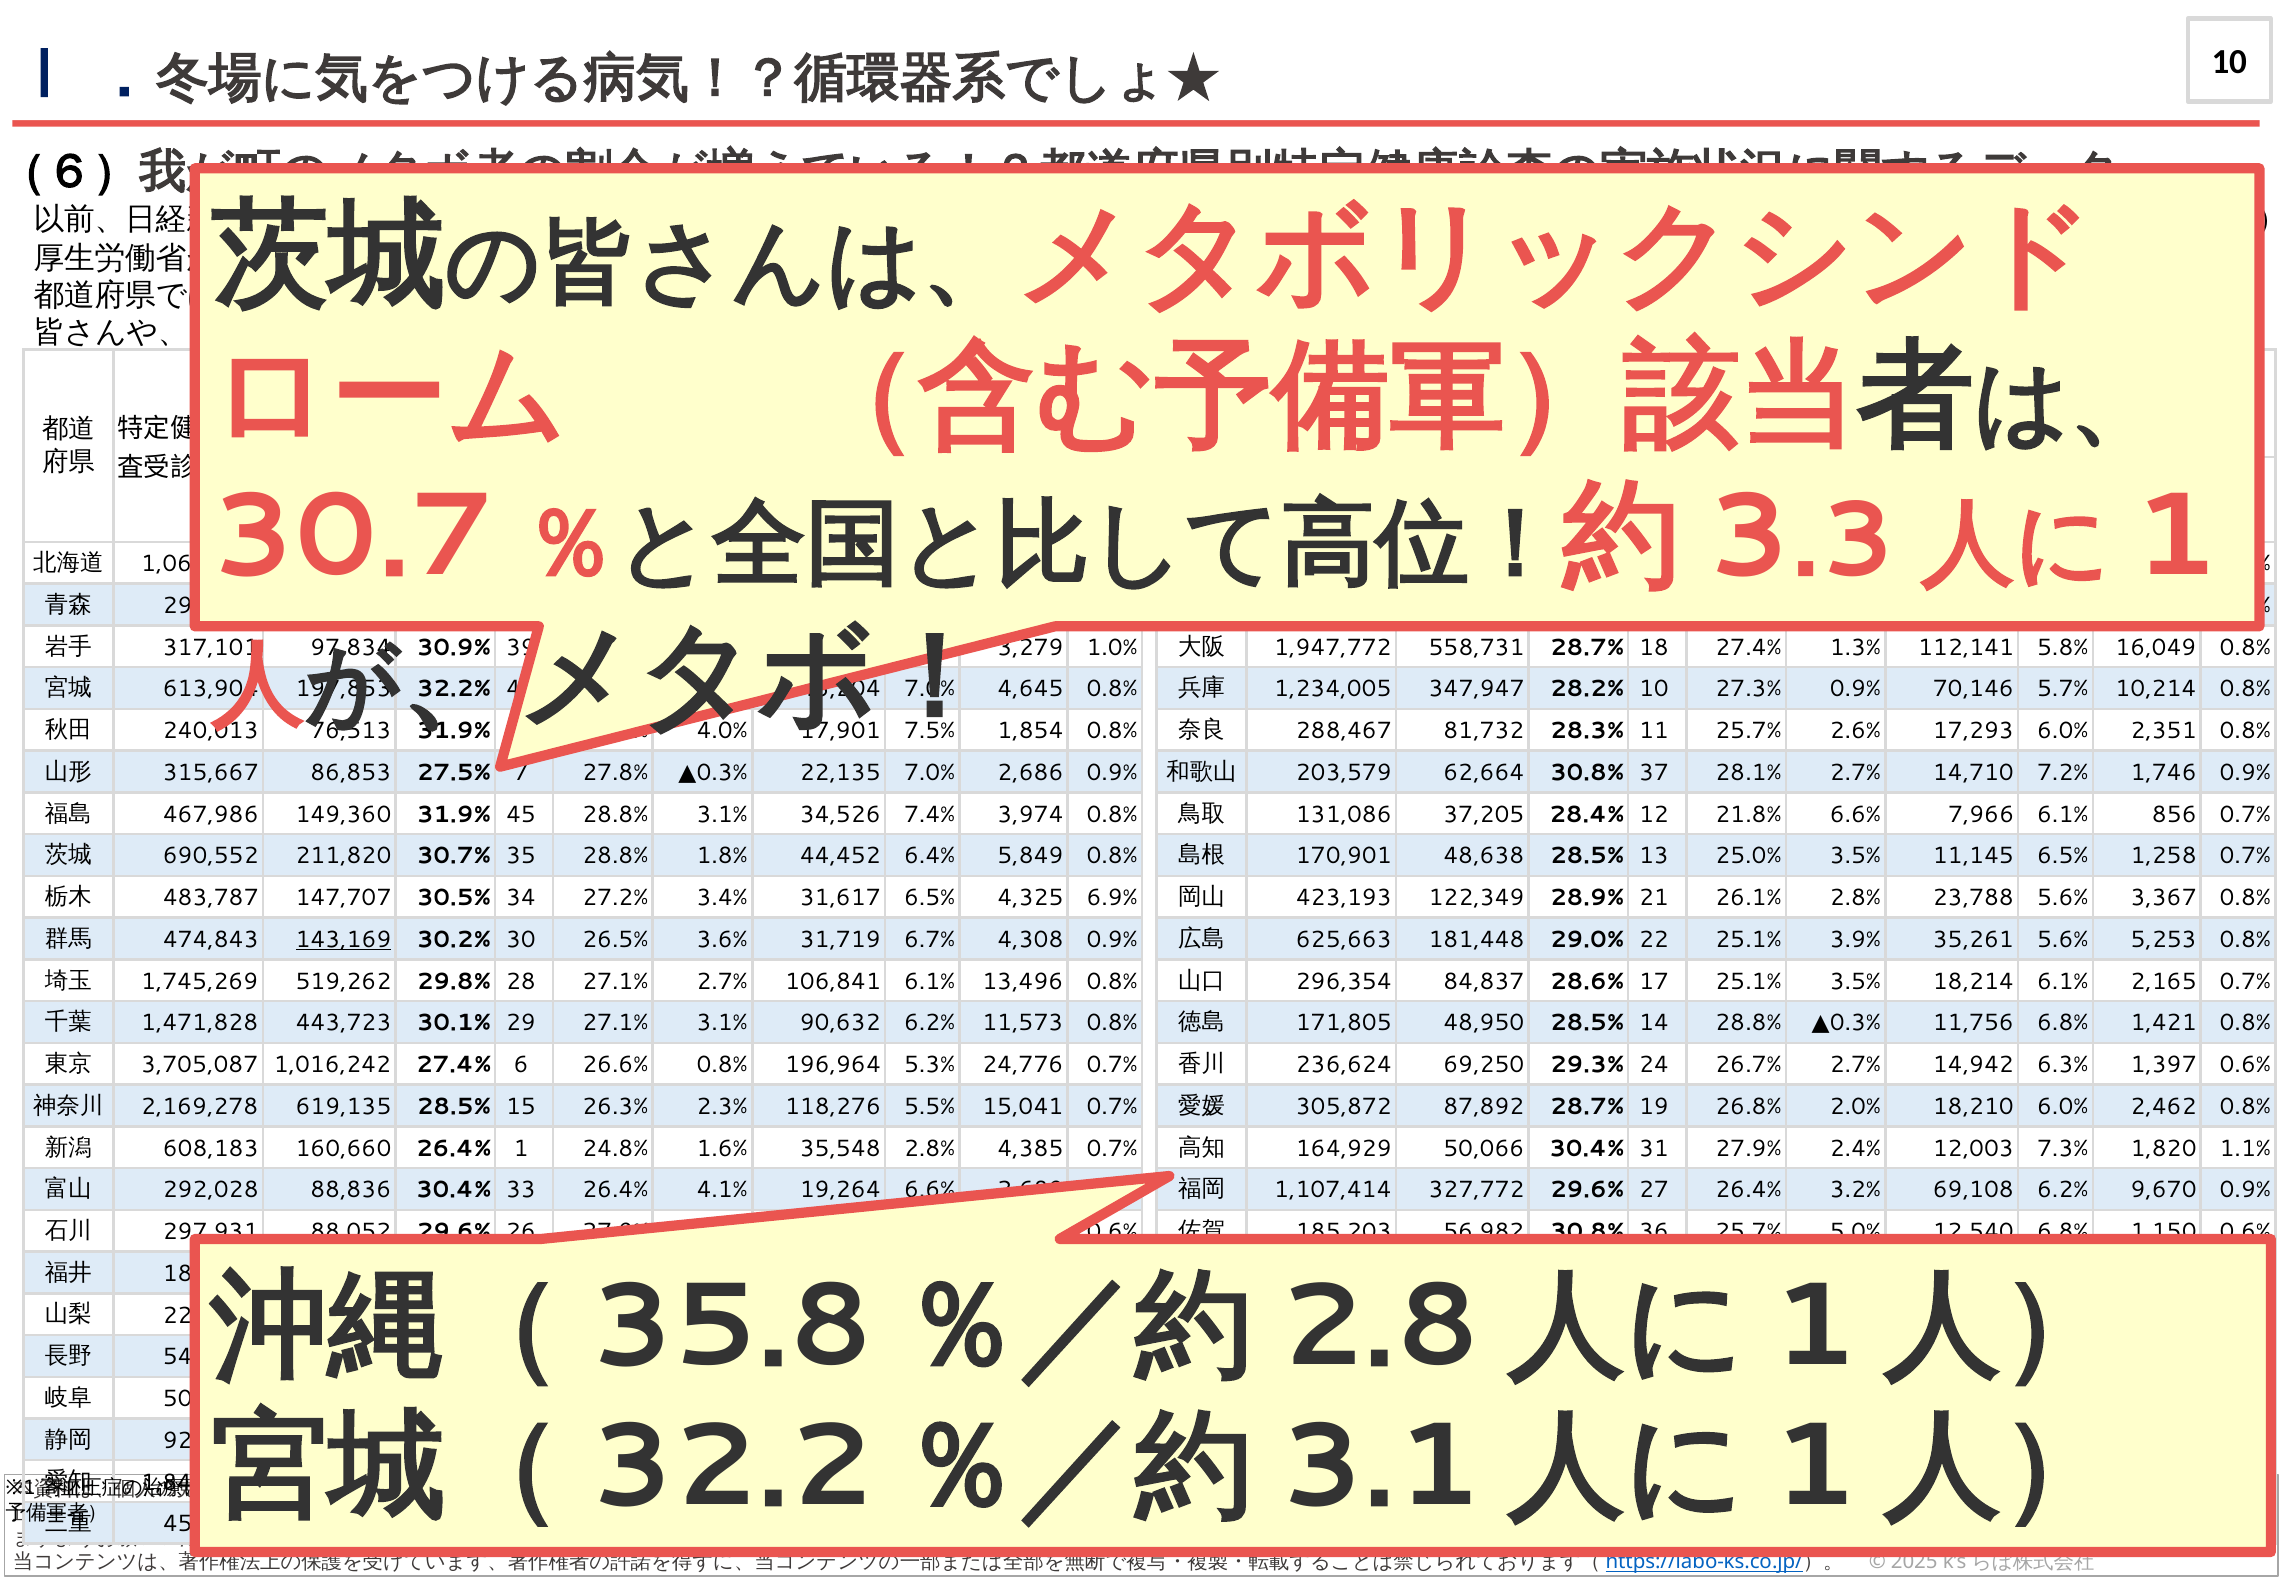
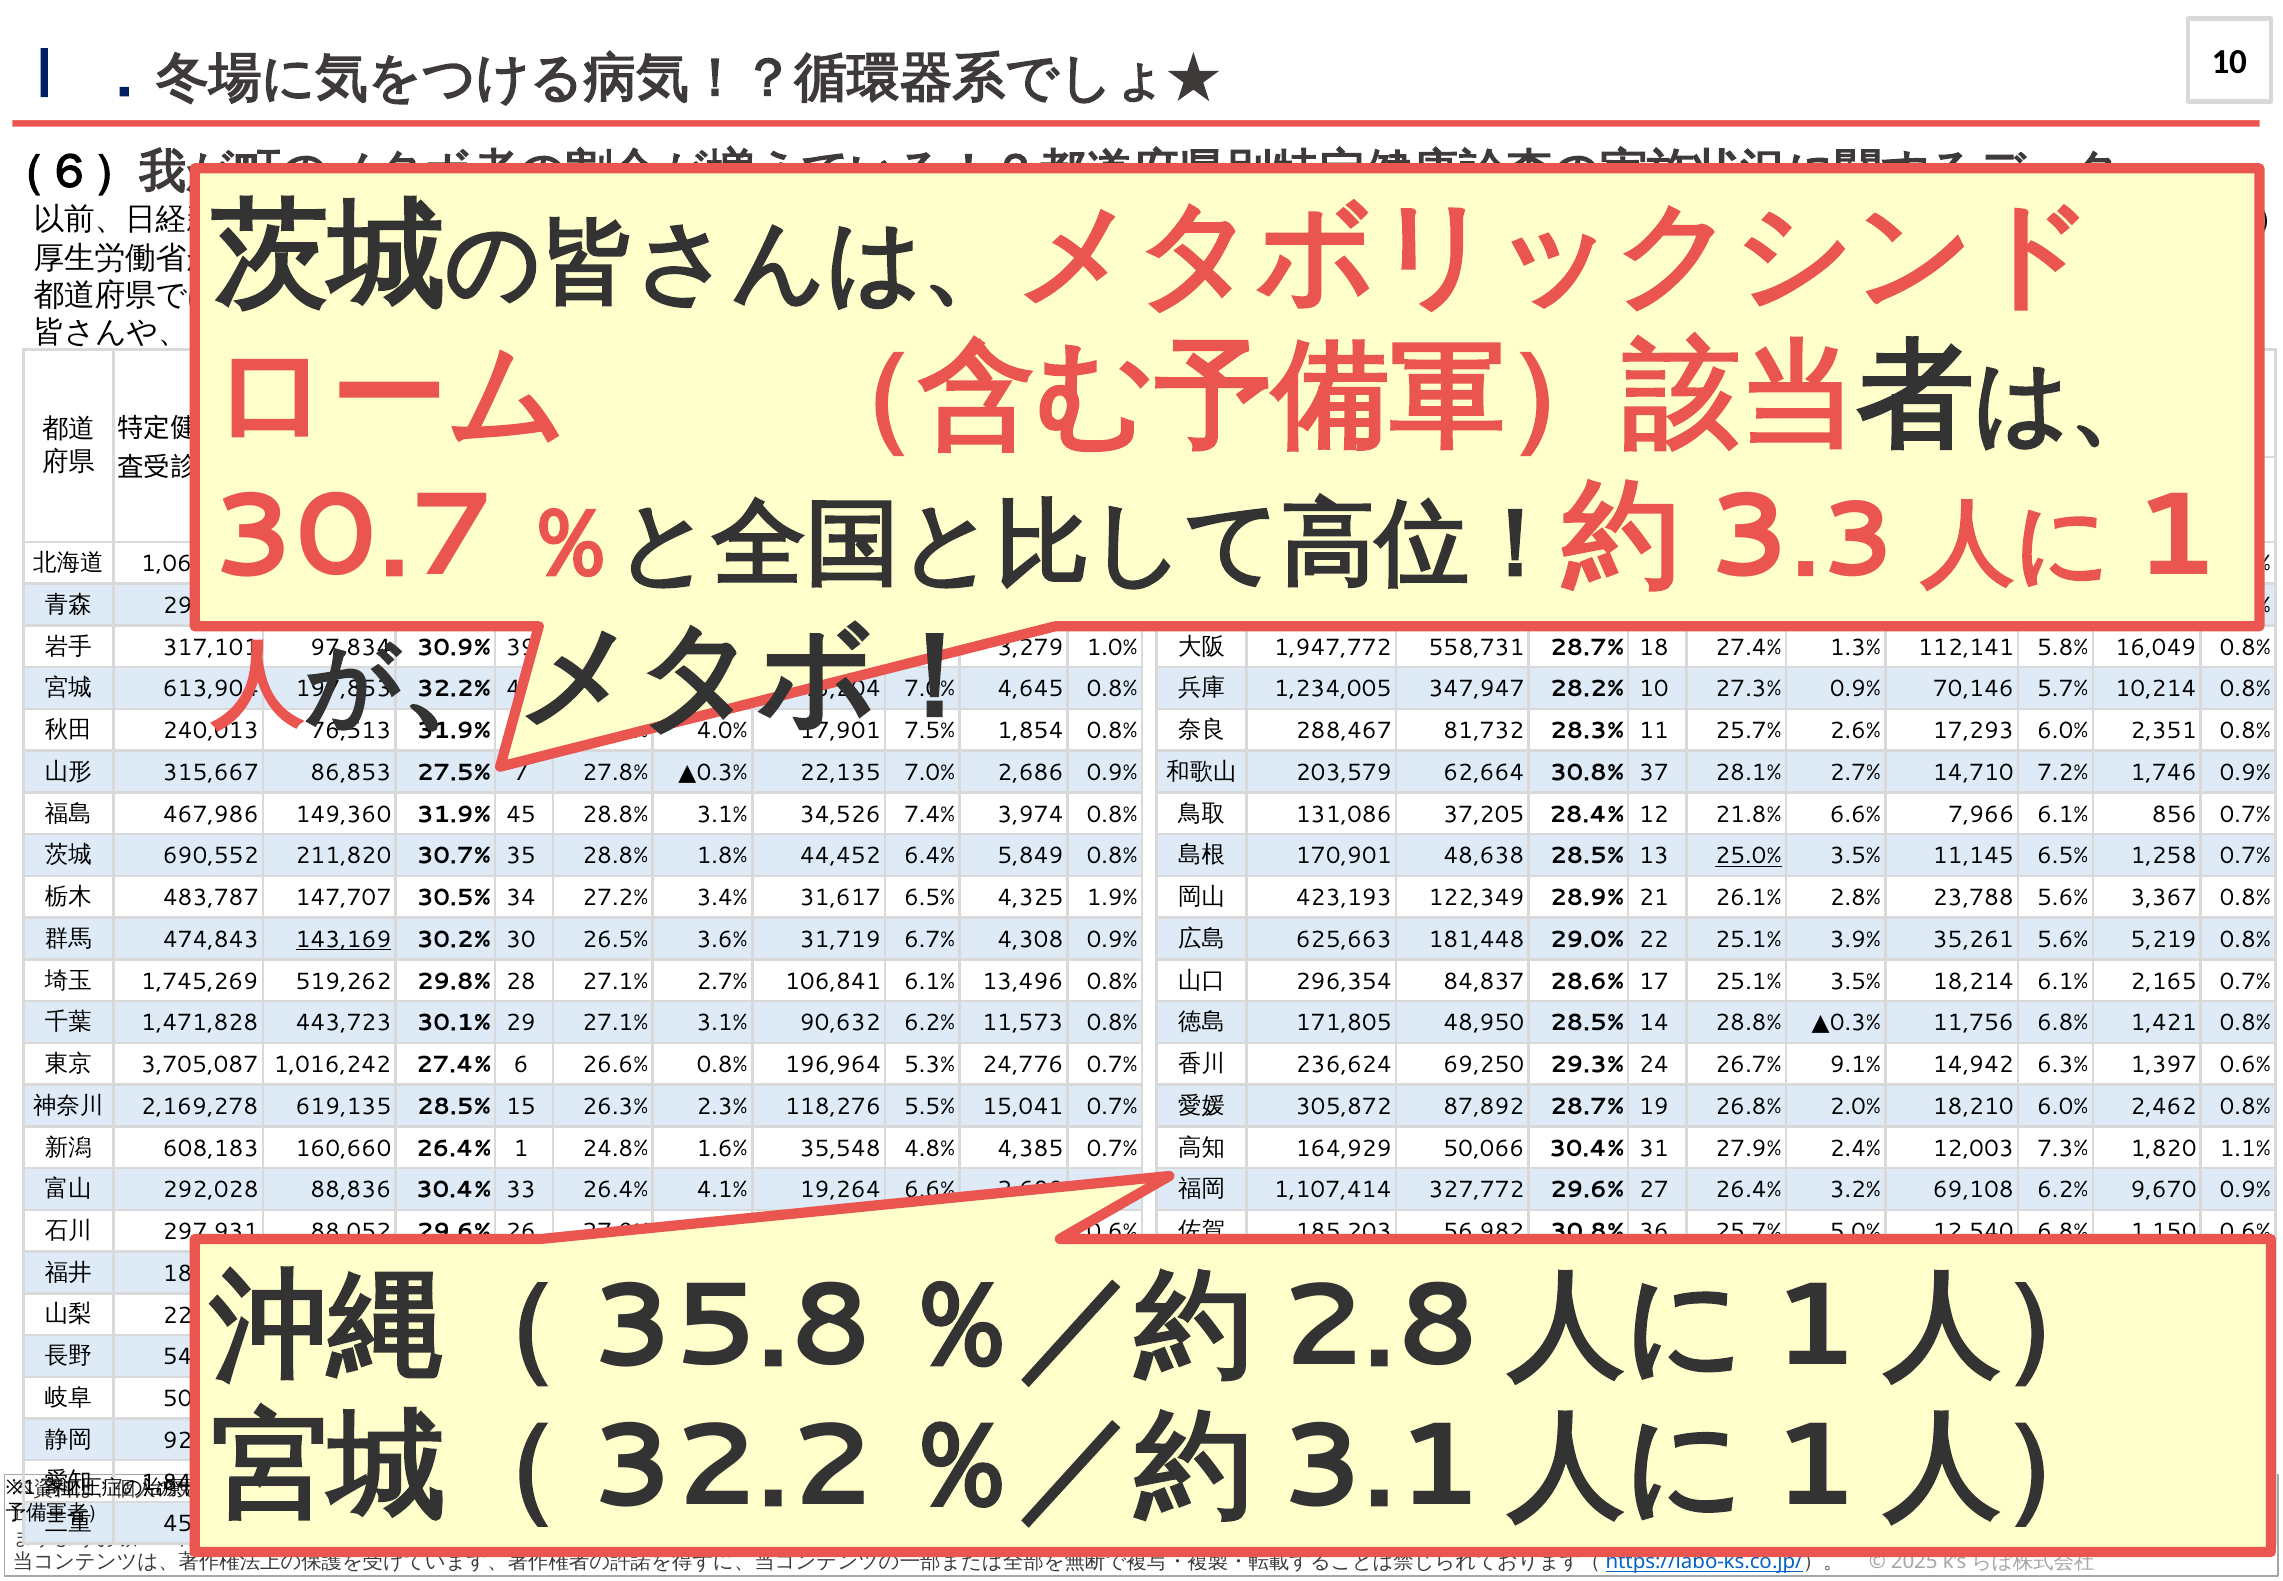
25.0% underline: none -> present (1749, 856)
6.9%: 6.9% -> 1.9% (1112, 898)
5,253: 5,253 -> 5,219 (2164, 939)
26.7% 2.7%: 2.7% -> 9.1% (1855, 1065)
35,548 2.8%: 2.8% -> 4.8% (930, 1148)
